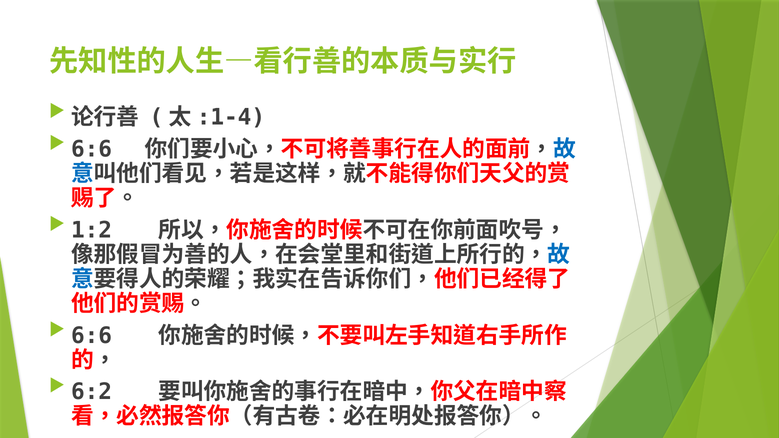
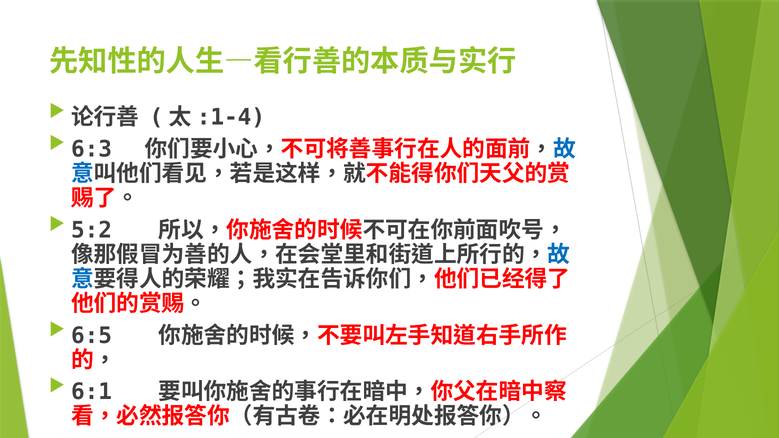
6:6: 6:6 -> 6:3 (92, 149)
1:2: 1:2 -> 5:2 (92, 230)
6:6: 6:6 -> 6:5 (92, 336)
6:2: 6:2 -> 6:1 (92, 392)
